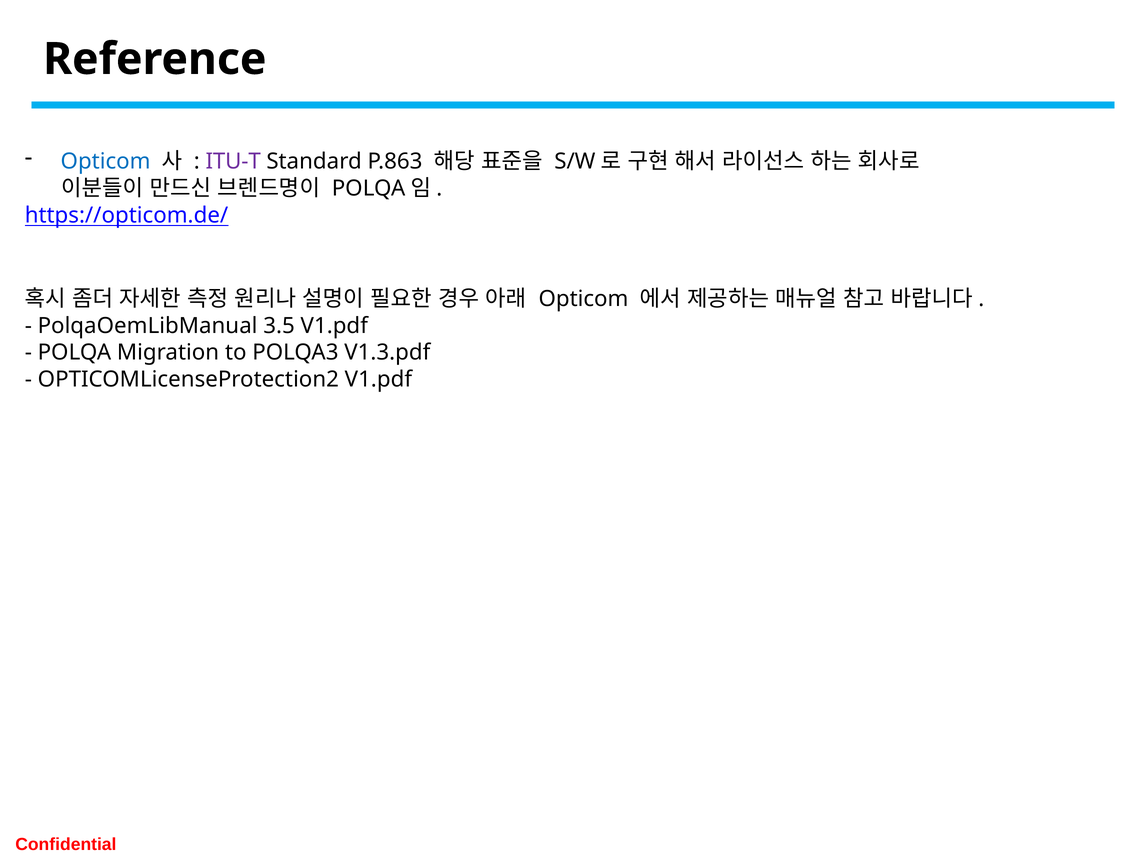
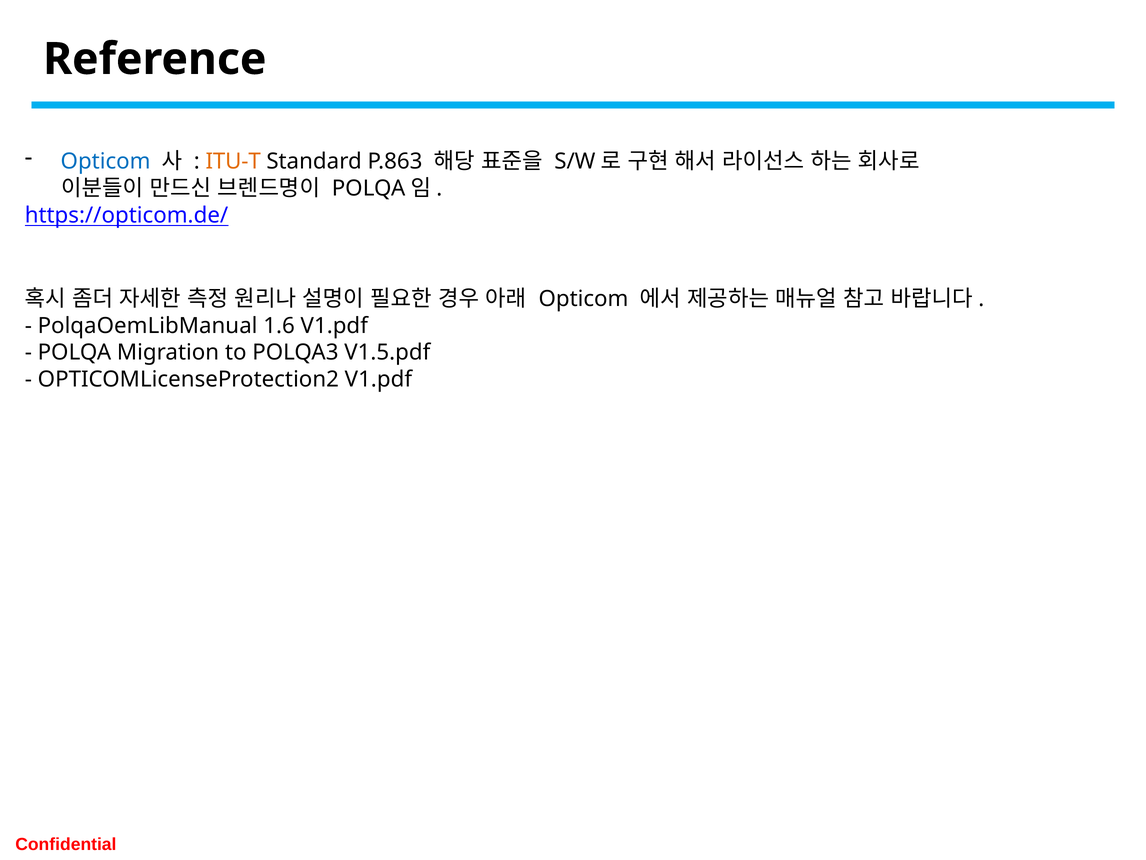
ITU-T colour: purple -> orange (233, 162)
3.5: 3.5 -> 1.6 (279, 326)
V1.3.pdf: V1.3.pdf -> V1.5.pdf (387, 352)
